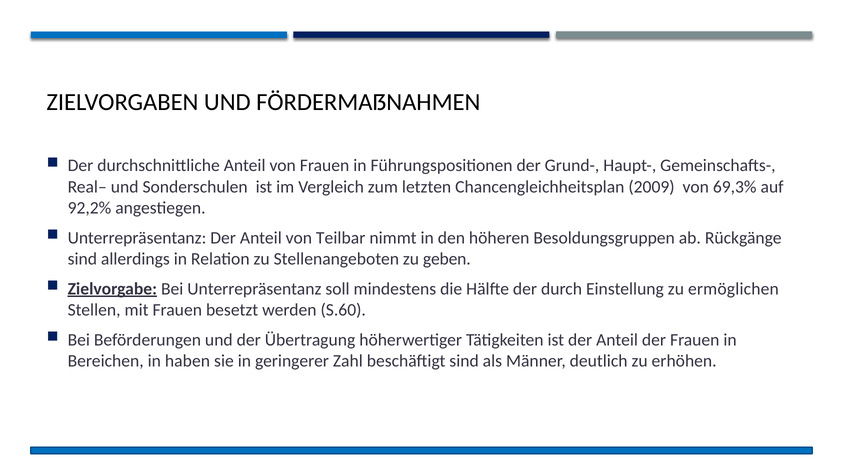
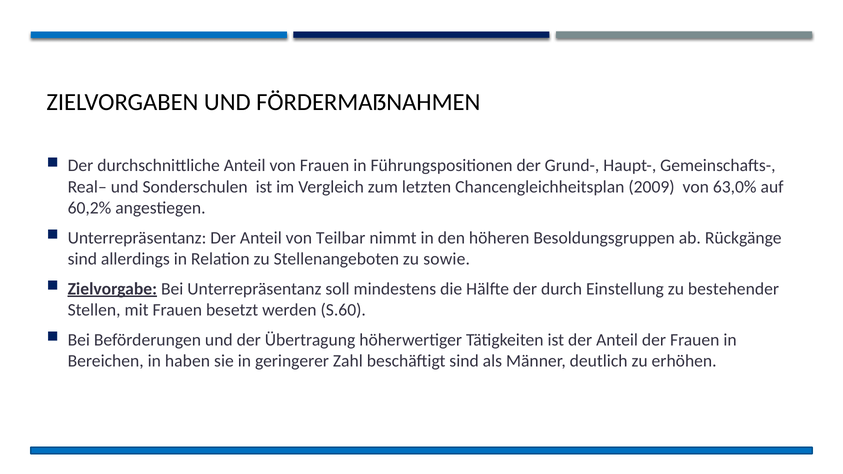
69,3%: 69,3% -> 63,0% (735, 187)
92,2%: 92,2% -> 60,2% (89, 208)
geben: geben -> sowie (447, 259)
ermöglichen: ermöglichen -> bestehender (734, 289)
